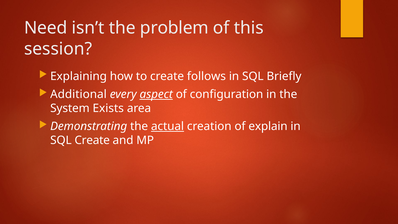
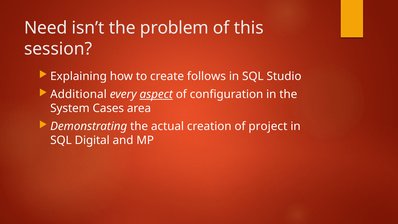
Briefly: Briefly -> Studio (284, 76)
Exists: Exists -> Cases (108, 108)
actual underline: present -> none (168, 126)
explain: explain -> project (268, 126)
SQL Create: Create -> Digital (92, 140)
